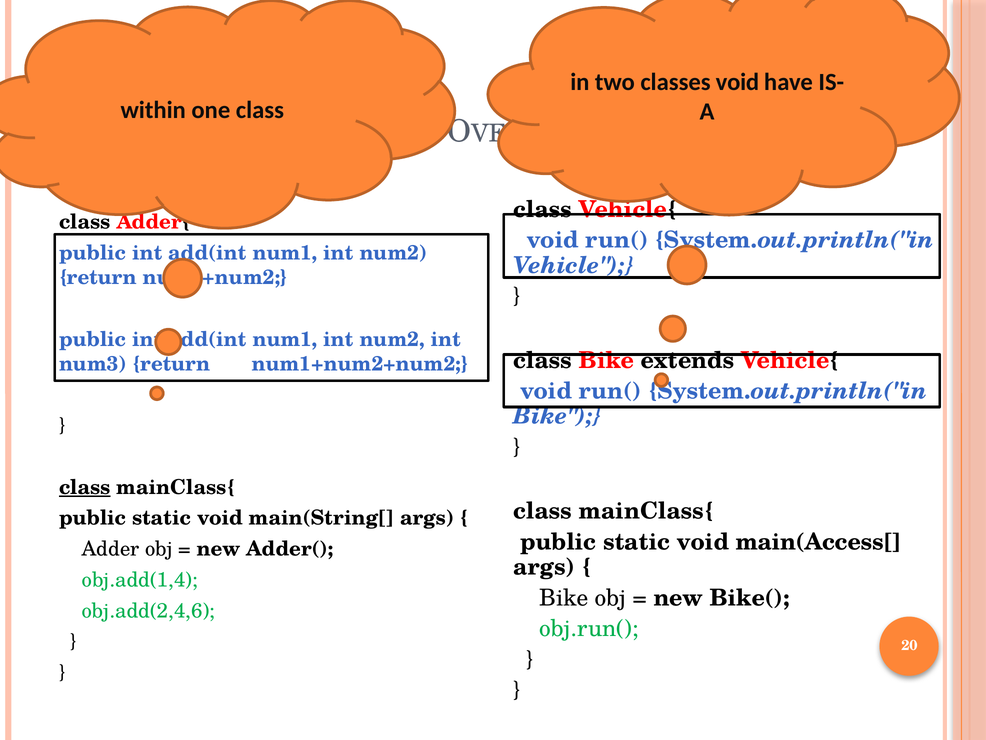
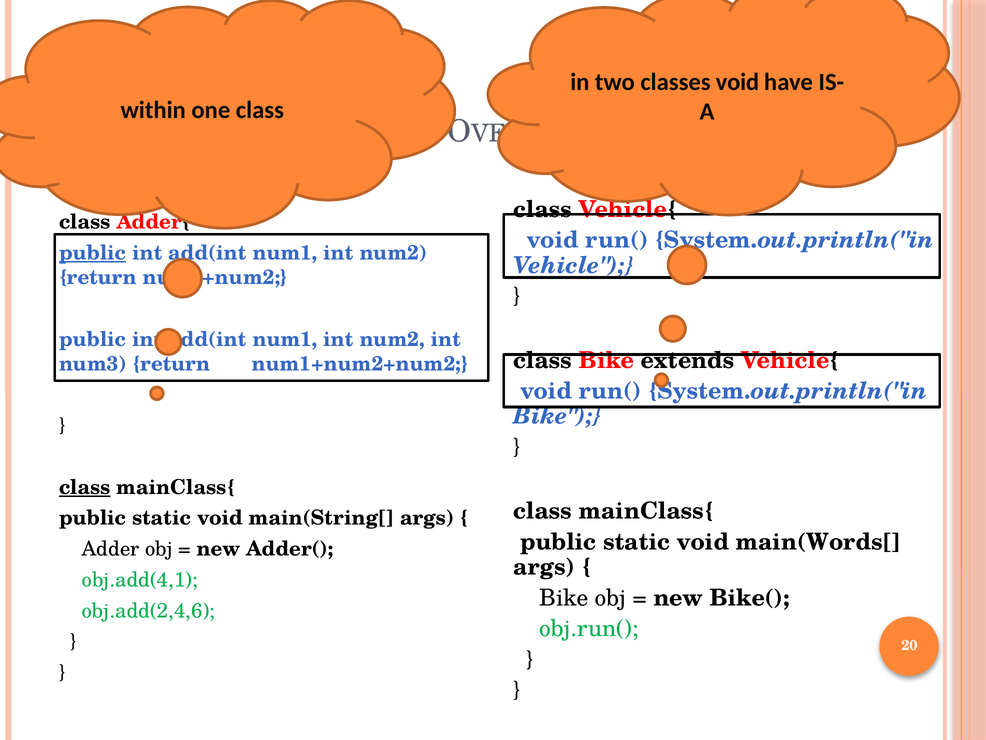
public underline: none -> present (93, 253)
main(Access[: main(Access[ -> main(Words[ (818, 542)
obj.add(1,4: obj.add(1,4 -> obj.add(4,1 (140, 580)
